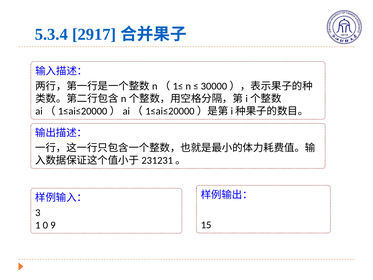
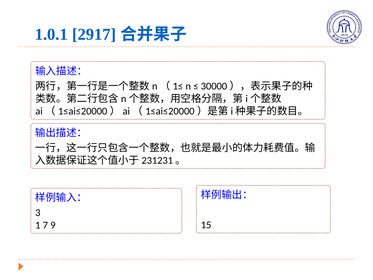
5.3.4: 5.3.4 -> 1.0.1 (51, 34)
0: 0 -> 7 (45, 225)
